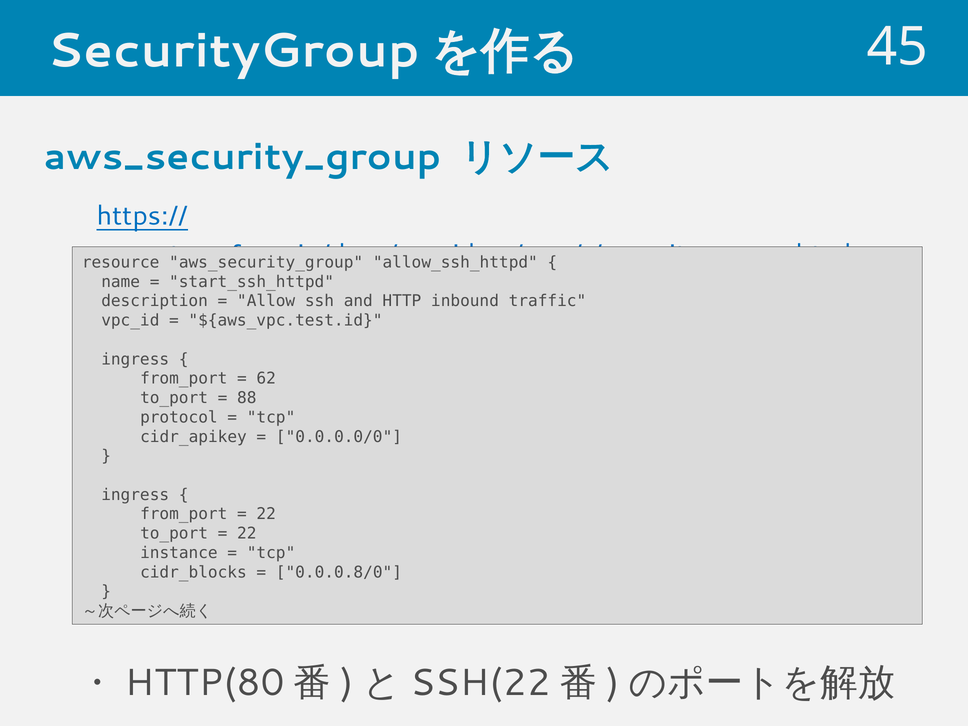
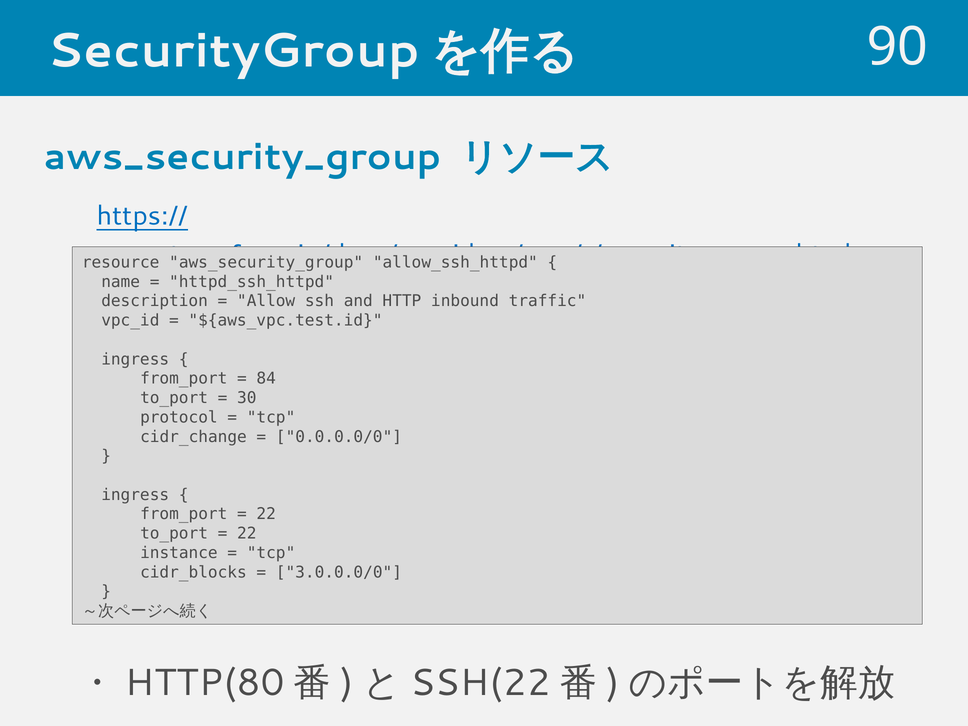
45: 45 -> 90 (897, 47)
start_ssh_httpd: start_ssh_httpd -> httpd_ssh_httpd (252, 282)
62: 62 -> 84 (266, 379)
88: 88 -> 30 (247, 398)
cidr_apikey: cidr_apikey -> cidr_change (193, 437)
0.0.0.8/0: 0.0.0.8/0 -> 3.0.0.0/0 (339, 572)
